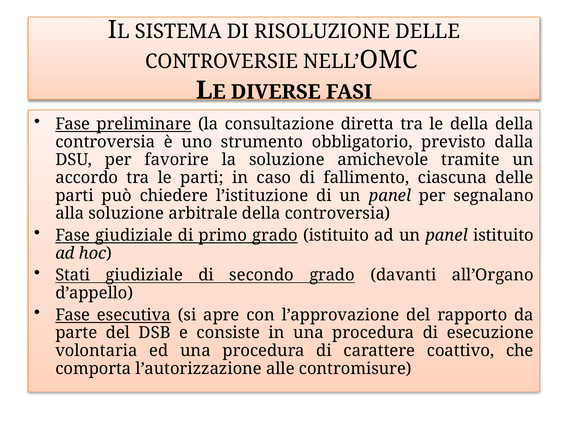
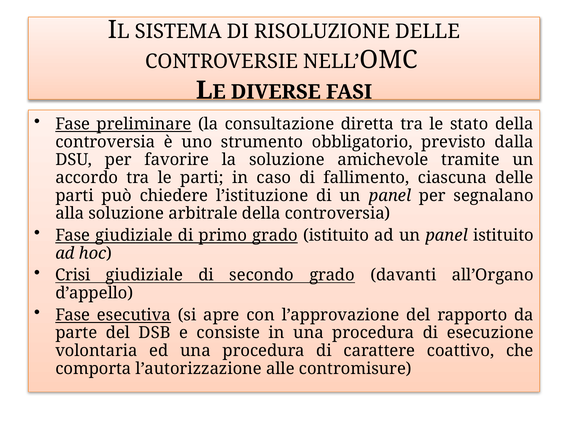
le della: della -> stato (469, 124)
Stati: Stati -> Crisi (73, 275)
